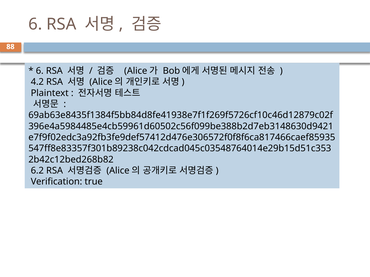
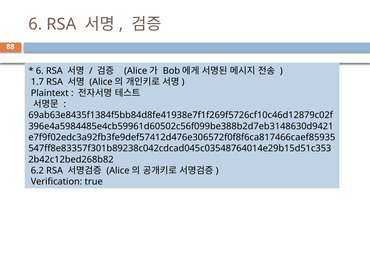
4.2: 4.2 -> 1.7 (37, 82)
